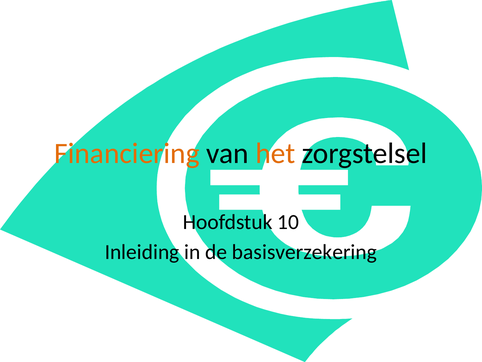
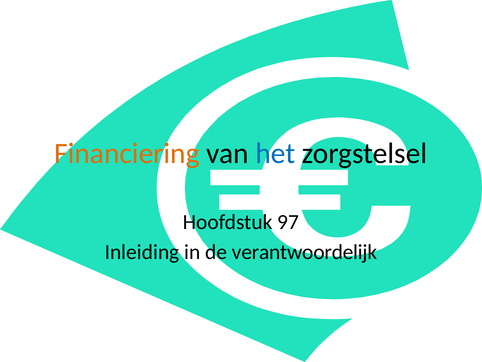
het colour: orange -> blue (275, 153)
10: 10 -> 97 (288, 222)
basisverzekering: basisverzekering -> verantwoordelijk (305, 252)
